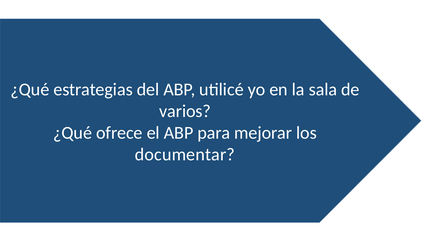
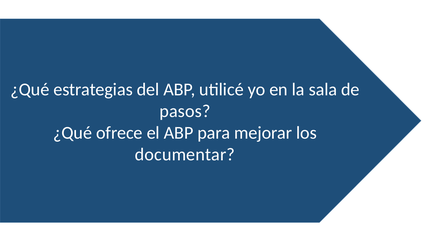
varios: varios -> pasos (185, 111)
